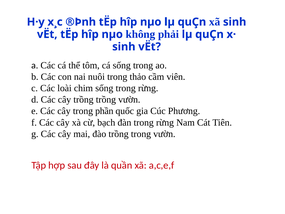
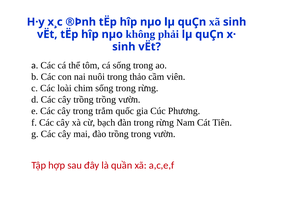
phần: phần -> trắm (104, 111)
